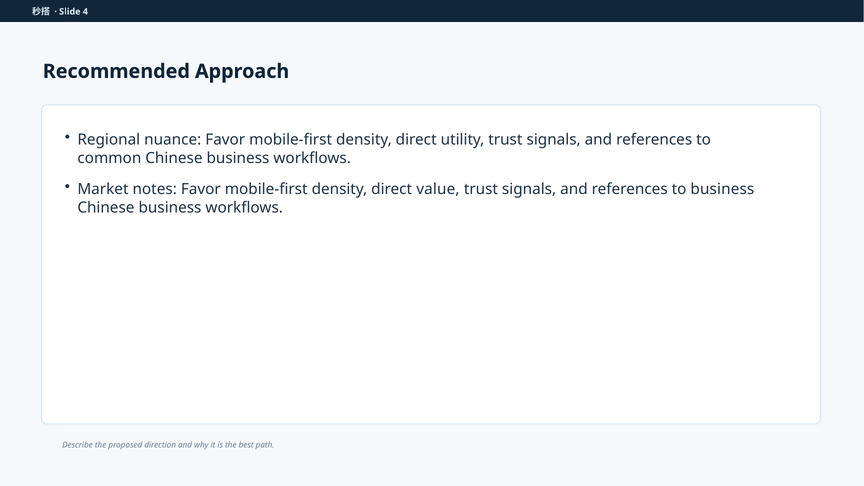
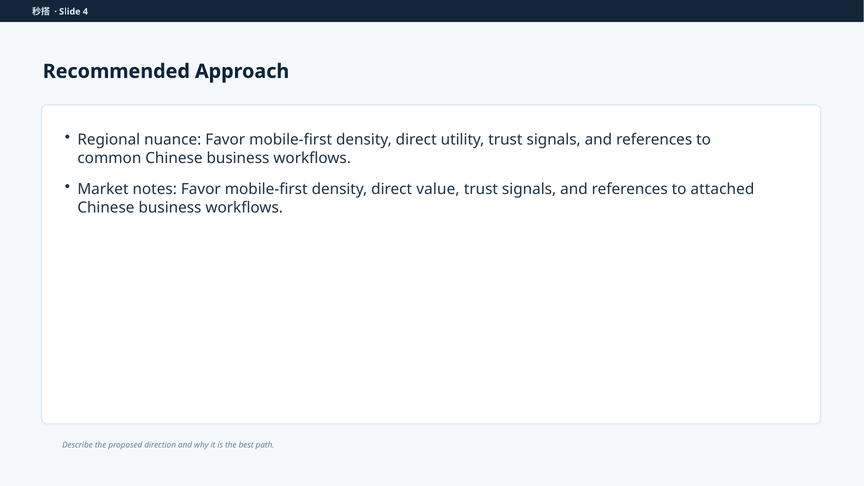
to business: business -> attached (722, 189)
